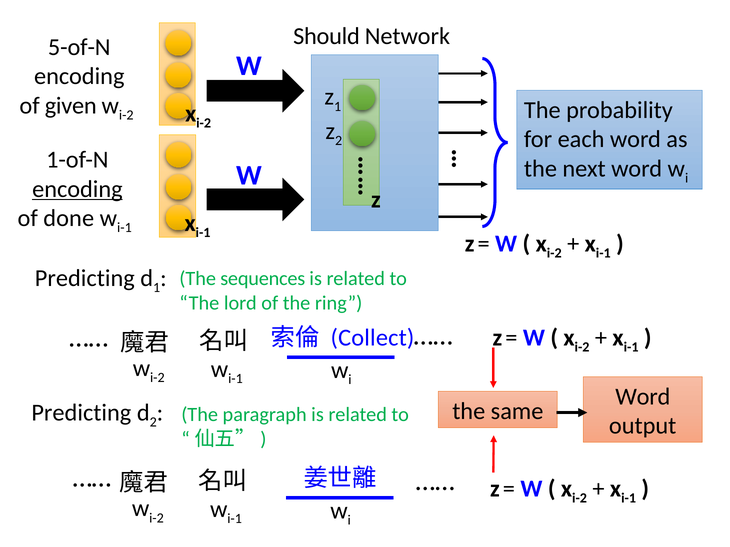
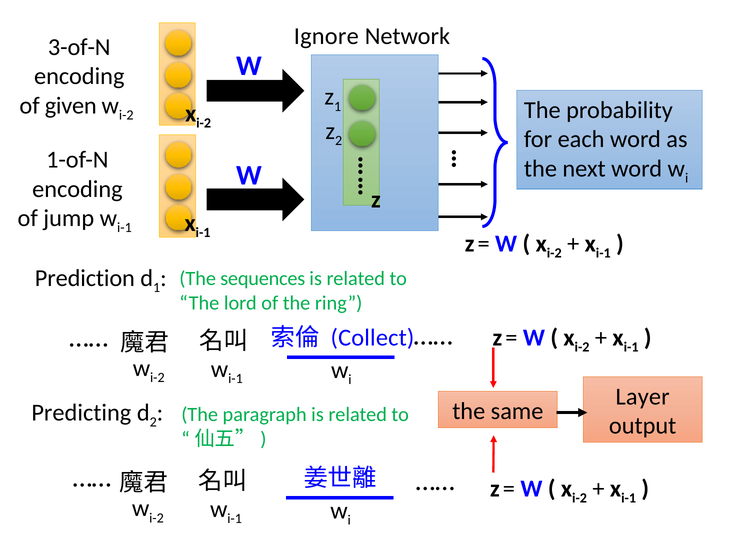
Should: Should -> Ignore (326, 36)
5-of-N: 5-of-N -> 3-of-N (79, 47)
encoding underline: present -> none (77, 189)
done: done -> jump (69, 218)
Predicting: Predicting -> Prediction (85, 278)
Word: Word -> Layer (643, 397)
